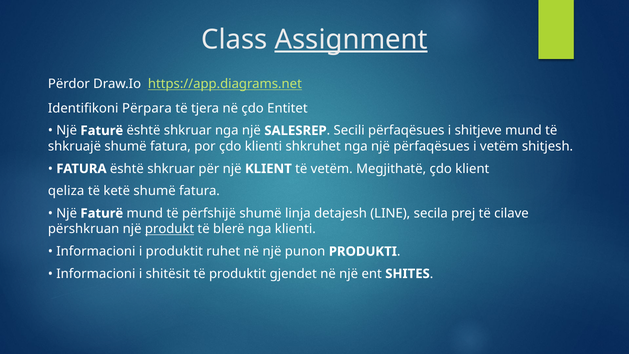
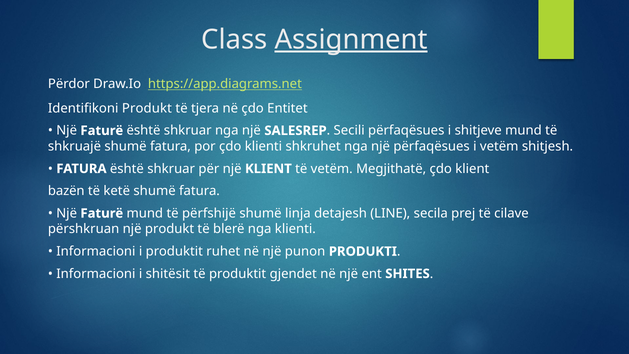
Identifikoni Përpara: Përpara -> Produkt (147, 108)
qeliza: qeliza -> bazën (66, 191)
produkt underline: present -> none (170, 229)
